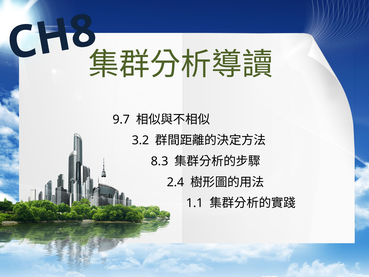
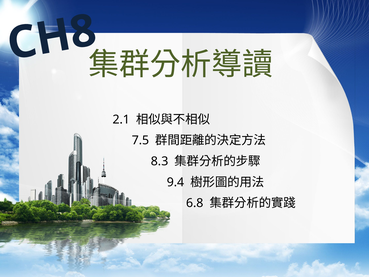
9.7: 9.7 -> 2.1 (121, 119)
3.2: 3.2 -> 7.5 (140, 140)
2.4: 2.4 -> 9.4 (176, 182)
1.1: 1.1 -> 6.8 (195, 203)
